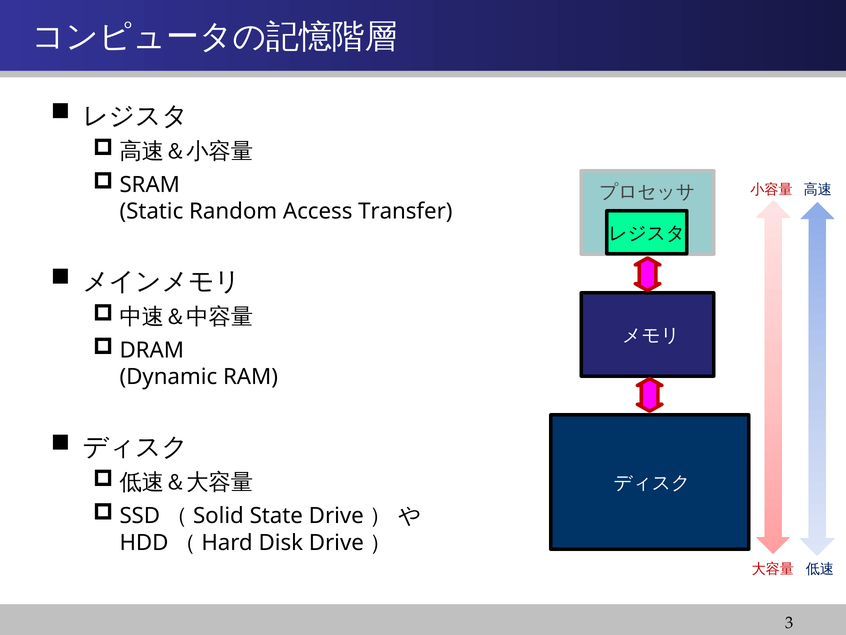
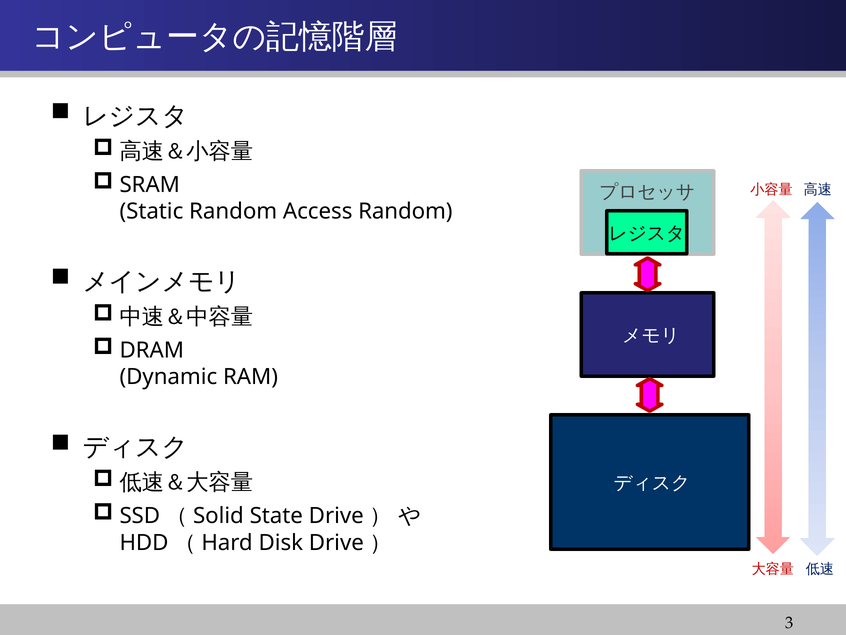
Access Transfer: Transfer -> Random (405, 211)
